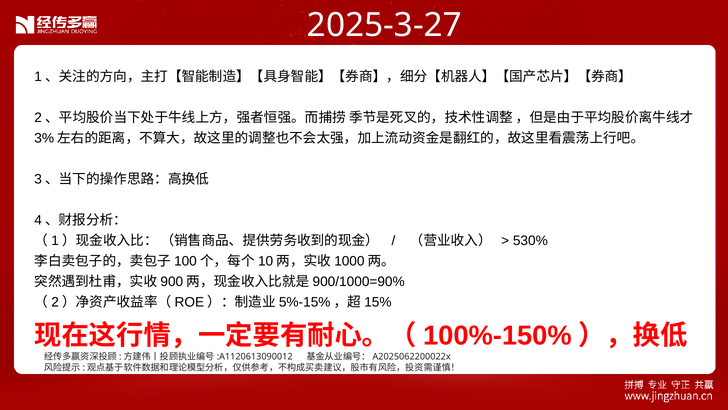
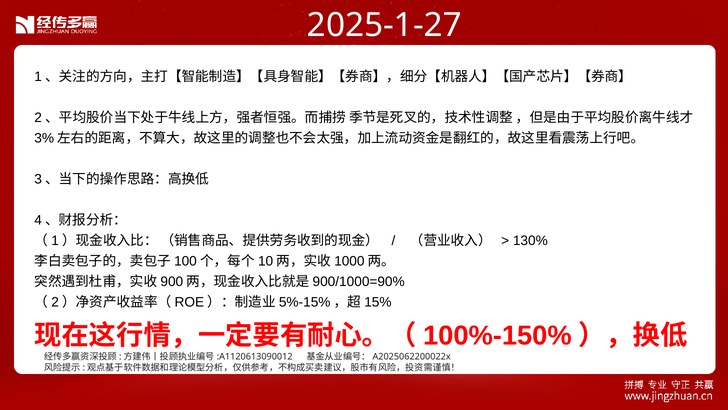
2025-3-27: 2025-3-27 -> 2025-1-27 (384, 25)
530%: 530% -> 130% (530, 240)
